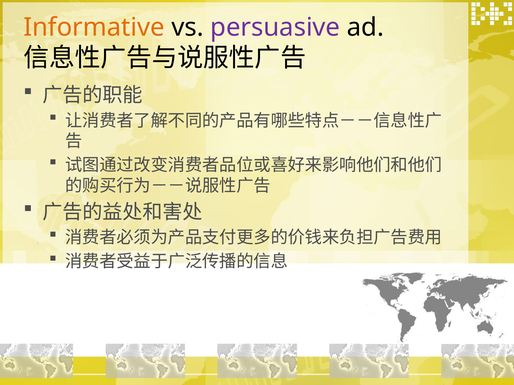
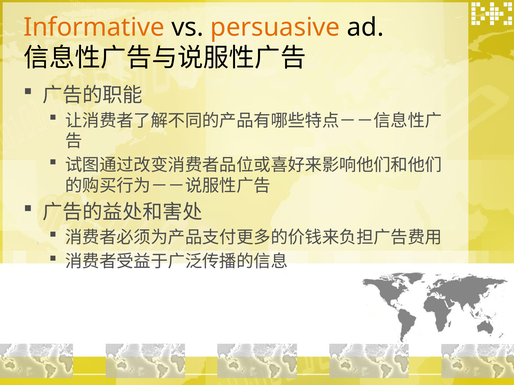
persuasive colour: purple -> orange (275, 27)
